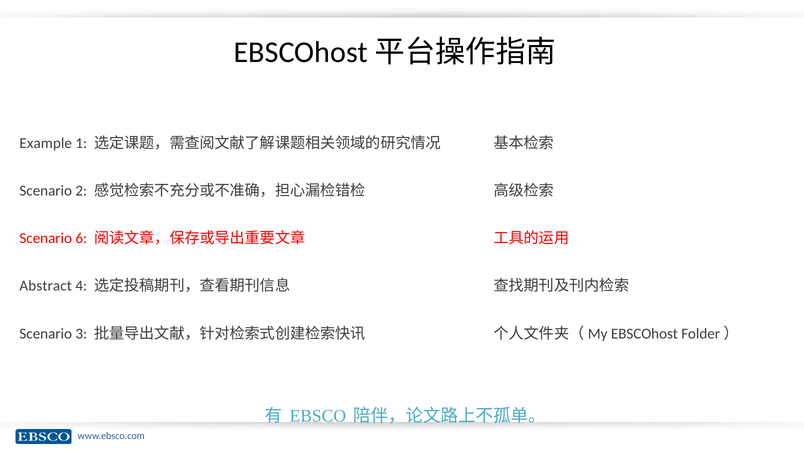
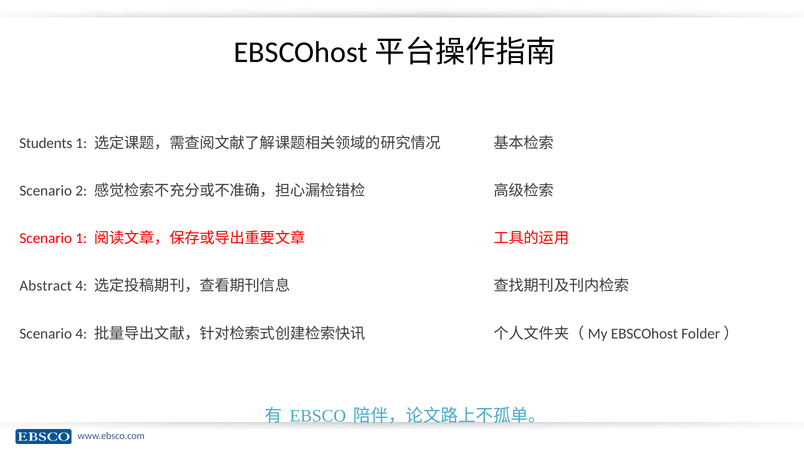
Example: Example -> Students (46, 143)
Scenario 6: 6 -> 1 (81, 238)
Scenario 3: 3 -> 4 (81, 334)
